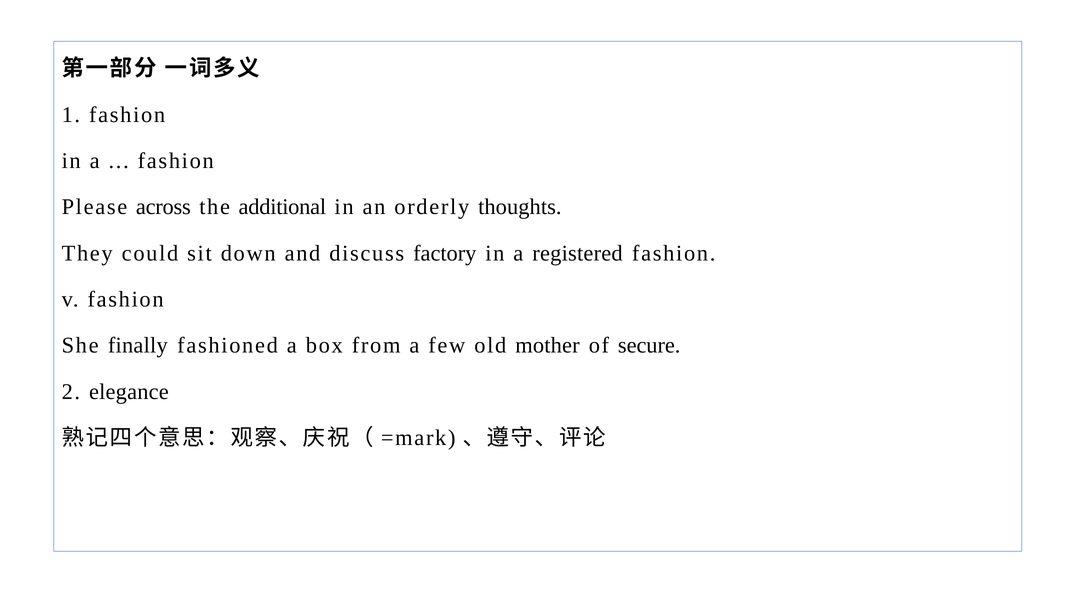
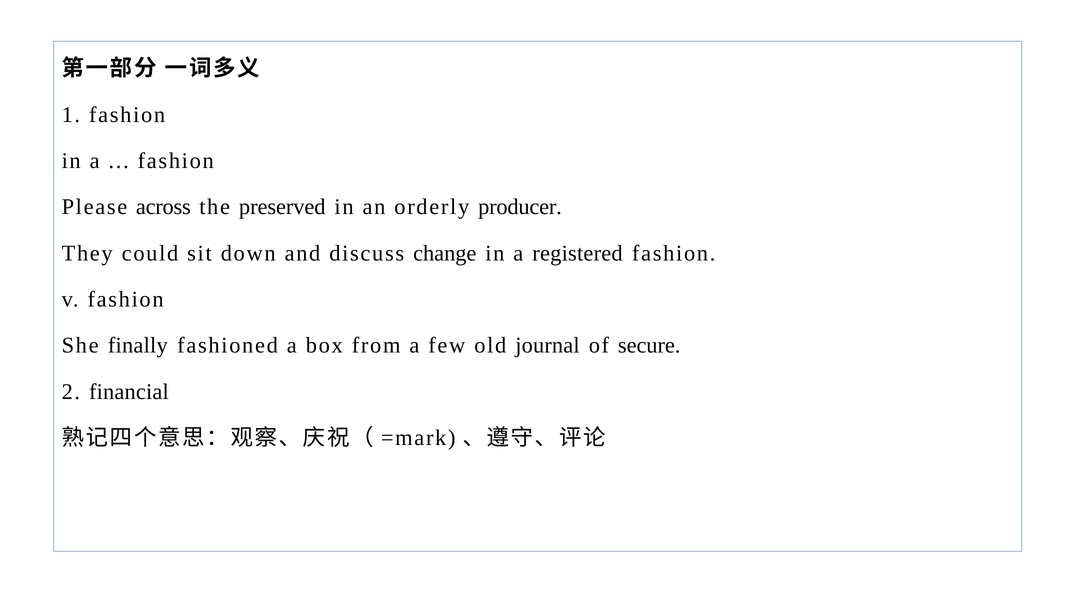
additional: additional -> preserved (282, 207)
thoughts: thoughts -> producer (520, 207)
factory: factory -> change (445, 253)
mother: mother -> journal (547, 346)
elegance: elegance -> financial (129, 392)
